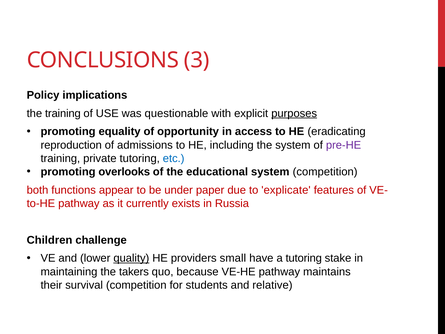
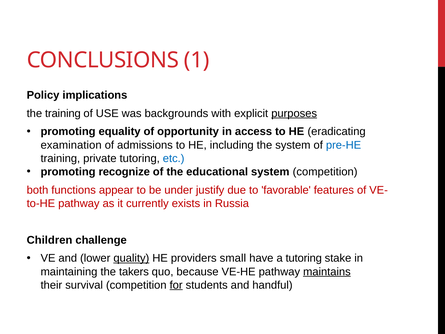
3: 3 -> 1 (197, 60)
questionable: questionable -> backgrounds (176, 113)
reproduction: reproduction -> examination (71, 145)
pre-HE colour: purple -> blue (344, 145)
overlooks: overlooks -> recognize (124, 172)
paper: paper -> justify (210, 190)
explicate: explicate -> favorable (286, 190)
maintains underline: none -> present (327, 271)
for underline: none -> present (176, 285)
relative: relative -> handful (272, 285)
